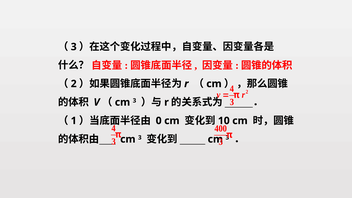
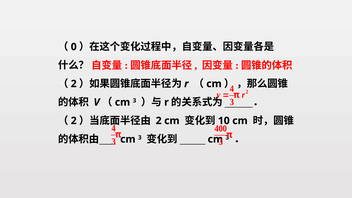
3: 3 -> 0 (74, 47)
1: 1 -> 2 (74, 121)
0: 0 -> 2 (159, 121)
